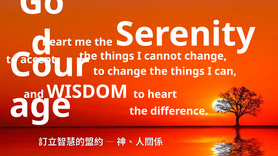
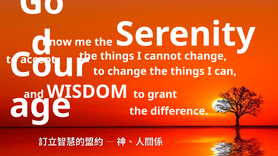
heart: heart -> know (57, 42)
to heart: heart -> grant (162, 95)
